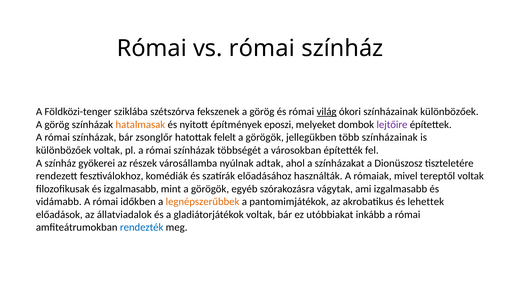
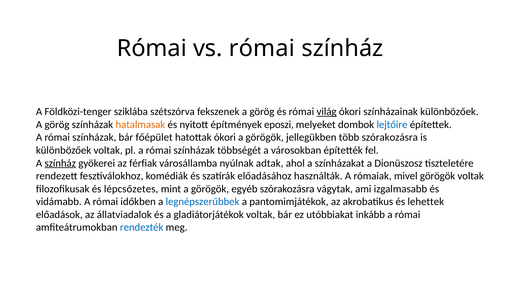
lejtőire colour: purple -> blue (392, 125)
zsonglőr: zsonglőr -> főépület (154, 138)
hatottak felelt: felelt -> ókori (225, 138)
több színházainak: színházainak -> szórakozásra (390, 138)
színház underline: none -> present (60, 163)
részek: részek -> férfiak (143, 163)
mivel tereptől: tereptől -> görögök (438, 176)
és izgalmasabb: izgalmasabb -> lépcsőzetes (131, 189)
legnépszerűbbek colour: orange -> blue (203, 202)
